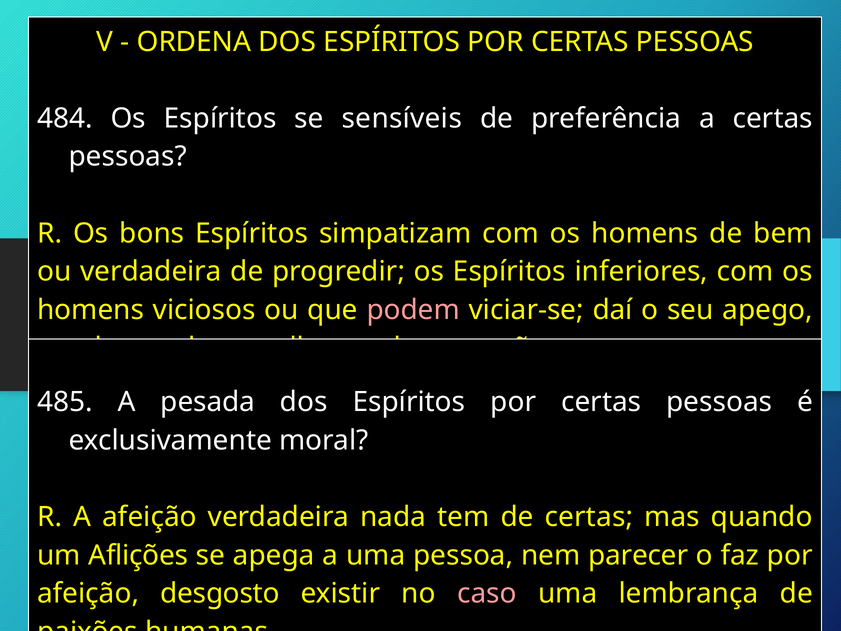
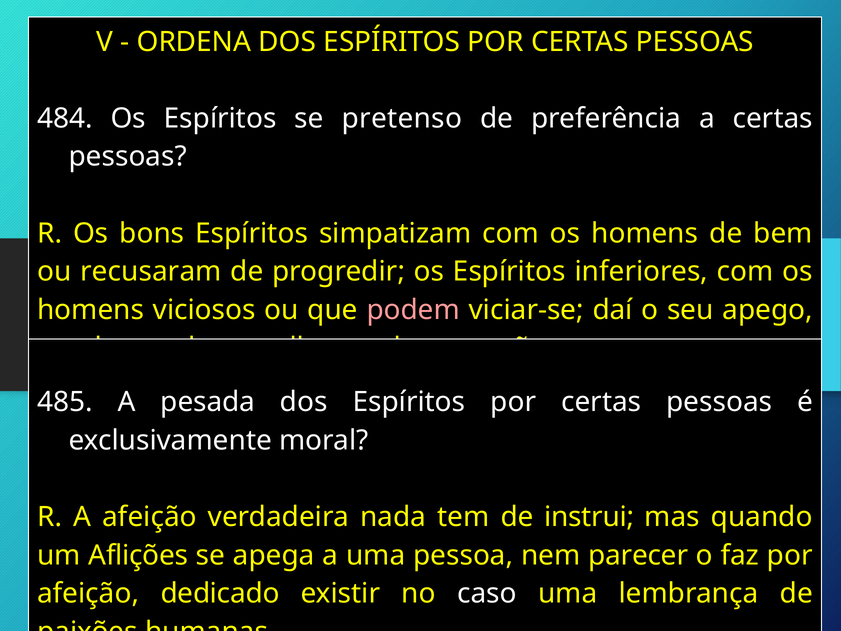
sensíveis: sensíveis -> pretenso (402, 118)
ou verdadeira: verdadeira -> recusaram (151, 271)
de certas: certas -> instrui (589, 517)
desgosto: desgosto -> dedicado (220, 593)
caso colour: pink -> white (487, 593)
